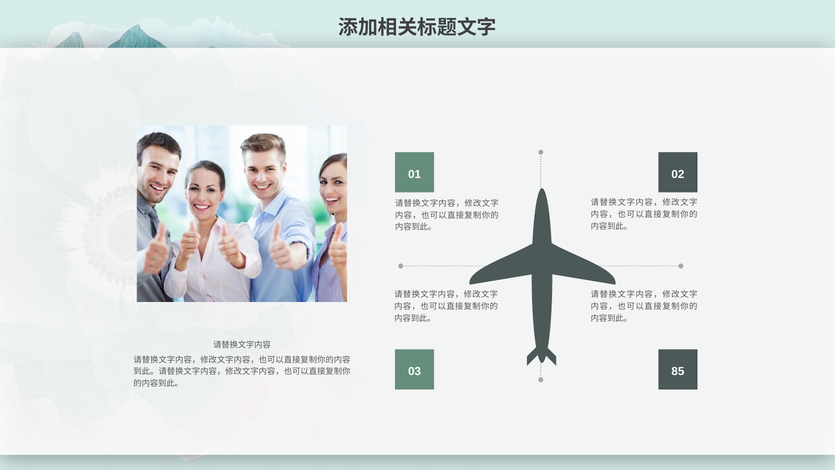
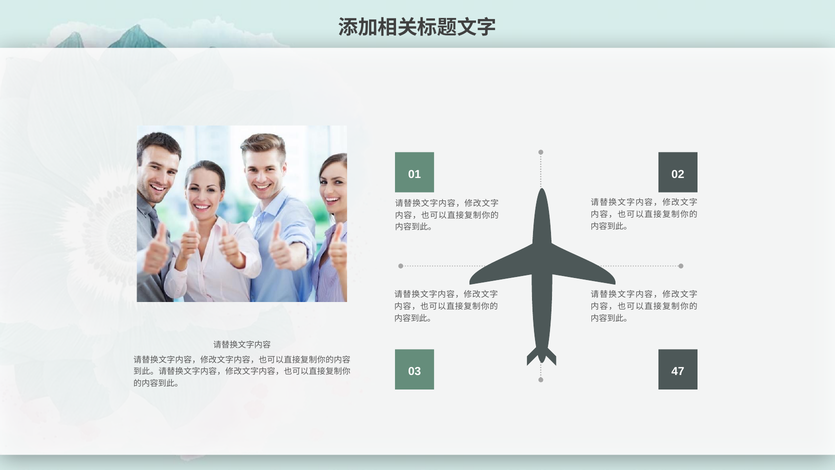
85: 85 -> 47 (678, 371)
